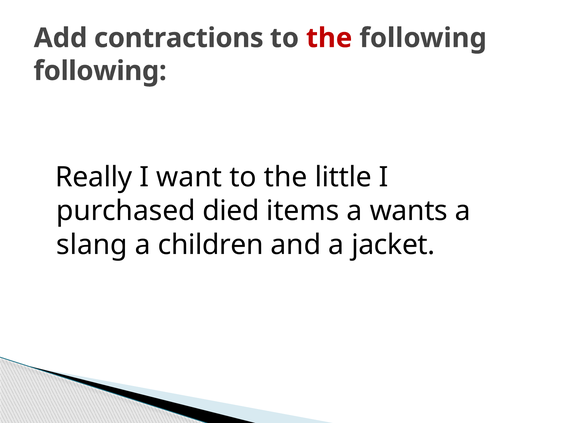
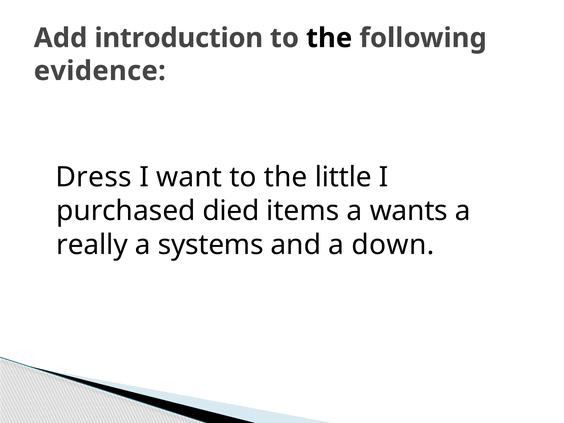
contractions: contractions -> introduction (179, 38)
the colour: red -> black (329, 38)
following: following -> evidence (100, 71)
Really: Really -> Dress (94, 177)
slang: slang -> really (92, 245)
children: children -> systems (211, 245)
jacket: jacket -> down (393, 245)
